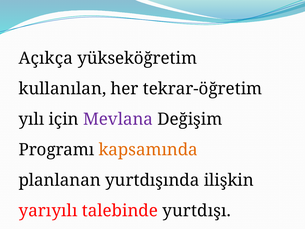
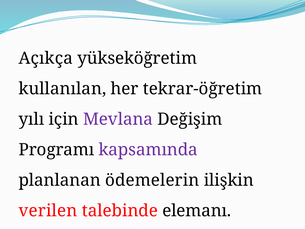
kapsamında colour: orange -> purple (148, 150)
yurtdışında: yurtdışında -> ödemelerin (152, 180)
yarıyılı: yarıyılı -> verilen (48, 211)
yurtdışı: yurtdışı -> elemanı (197, 211)
